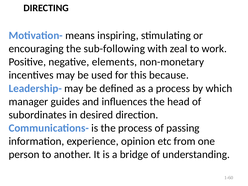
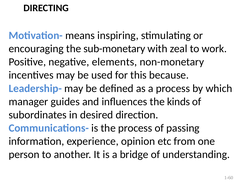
sub-following: sub-following -> sub-monetary (114, 49)
head: head -> kinds (179, 102)
